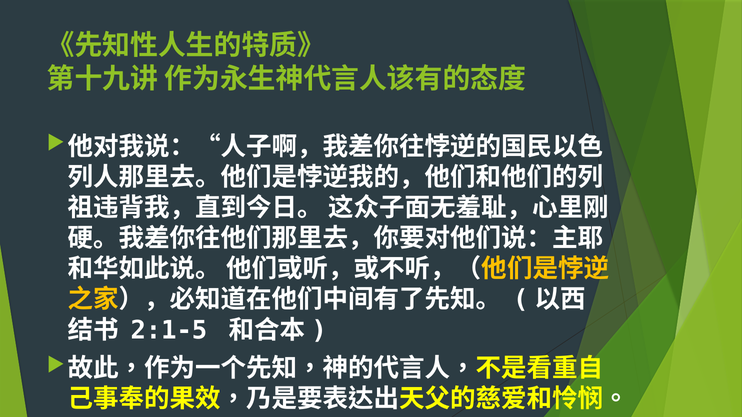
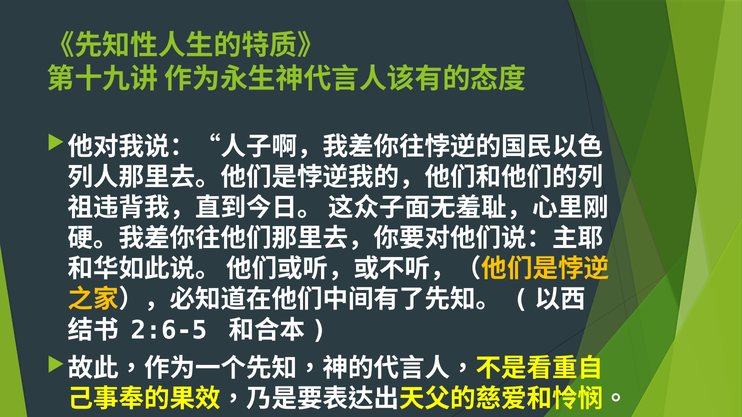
2:1-5: 2:1-5 -> 2:6-5 (169, 330)
